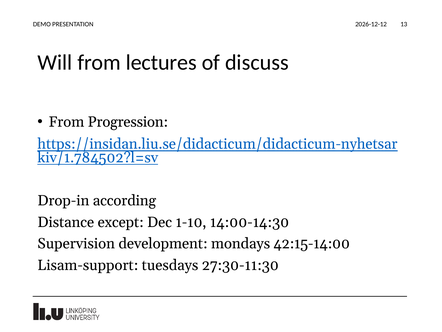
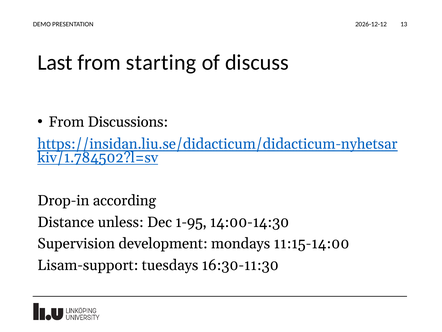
Will: Will -> Last (55, 62)
lectures: lectures -> starting (161, 62)
Progression: Progression -> Discussions (128, 122)
except: except -> unless (121, 222)
1-10: 1-10 -> 1-95 (191, 222)
42:15-14:00: 42:15-14:00 -> 11:15-14:00 (312, 243)
27:30-11:30: 27:30-11:30 -> 16:30-11:30 (240, 265)
